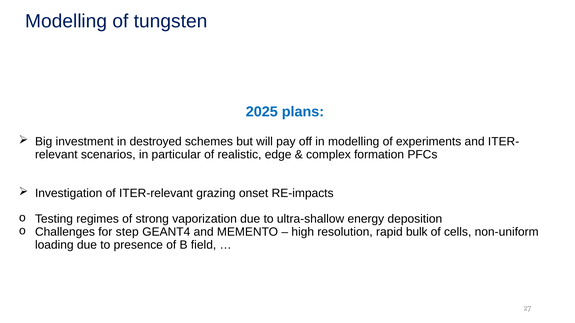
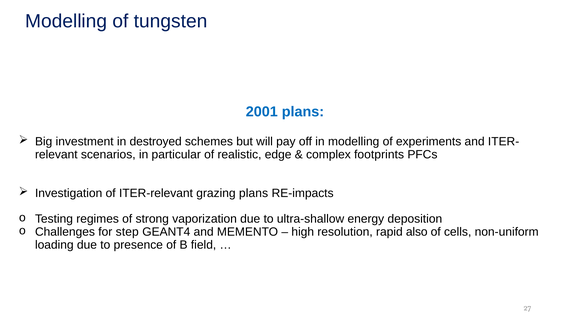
2025: 2025 -> 2001 (262, 112)
formation: formation -> footprints (379, 155)
grazing onset: onset -> plans (254, 193)
bulk: bulk -> also (417, 232)
